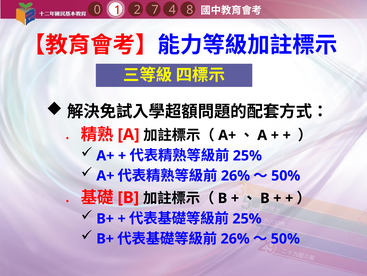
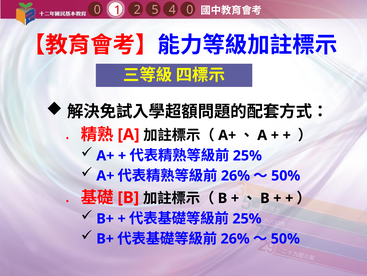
4 8: 8 -> 0 (190, 10)
7: 7 -> 5 (155, 10)
